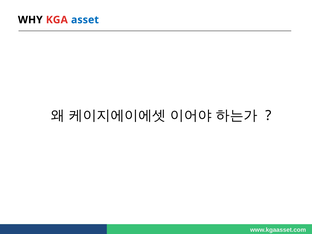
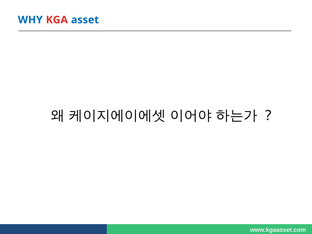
WHY colour: black -> blue (30, 20)
